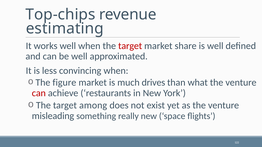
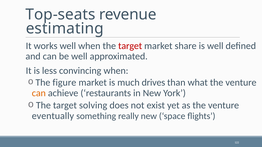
Top-chips: Top-chips -> Top-seats (60, 14)
can colour: red -> orange (39, 93)
among: among -> solving (93, 106)
misleading: misleading -> eventually (53, 116)
